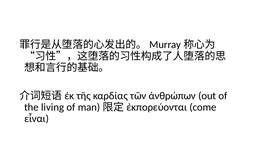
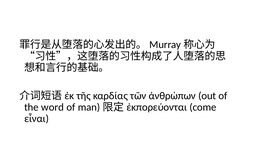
living: living -> word (53, 107)
